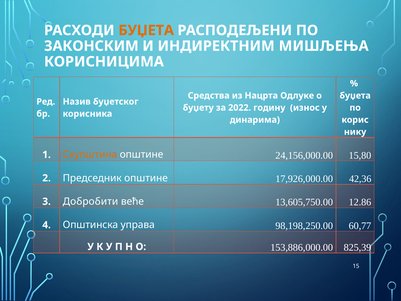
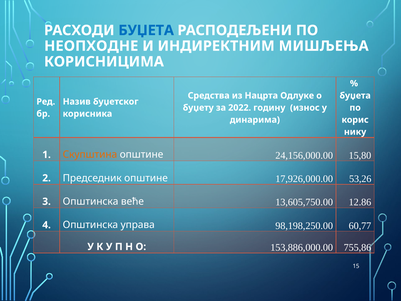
БУЏЕТА colour: orange -> blue (146, 30)
ЗАКОНСКИМ: ЗАКОНСКИМ -> НЕОПХОДНЕ (91, 46)
42,36: 42,36 -> 53,26 (360, 179)
3 Добробити: Добробити -> Општинска (91, 201)
825,39: 825,39 -> 755,86 (357, 247)
